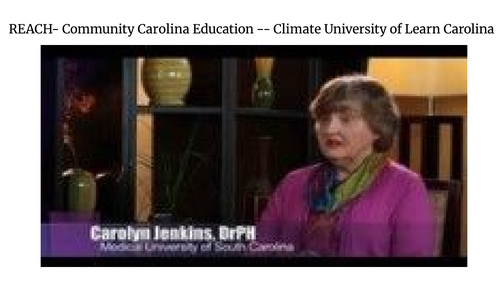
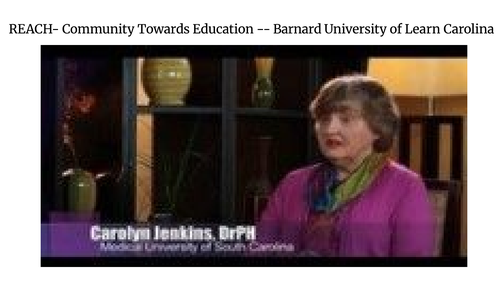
Community Carolina: Carolina -> Towards (164, 29)
Climate: Climate -> Barnard (297, 29)
